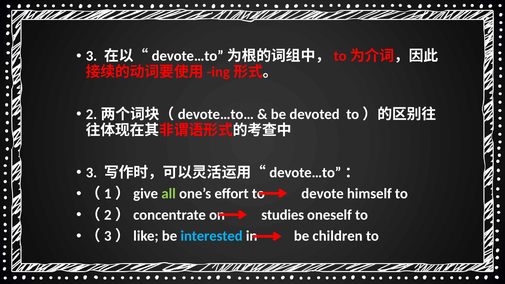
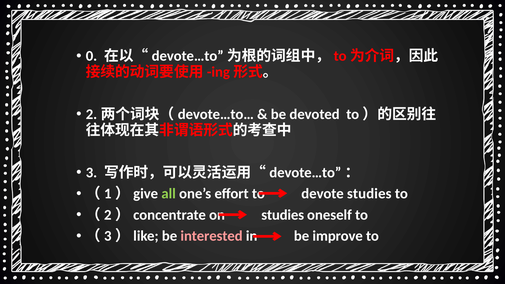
3: 3 -> 0 (91, 56)
devote himself: himself -> studies (369, 194)
interested colour: light blue -> pink (212, 236)
children: children -> improve (338, 236)
